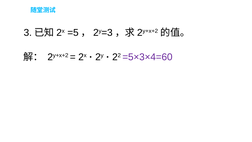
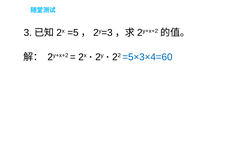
=5×3×4=60 colour: purple -> blue (147, 57)
